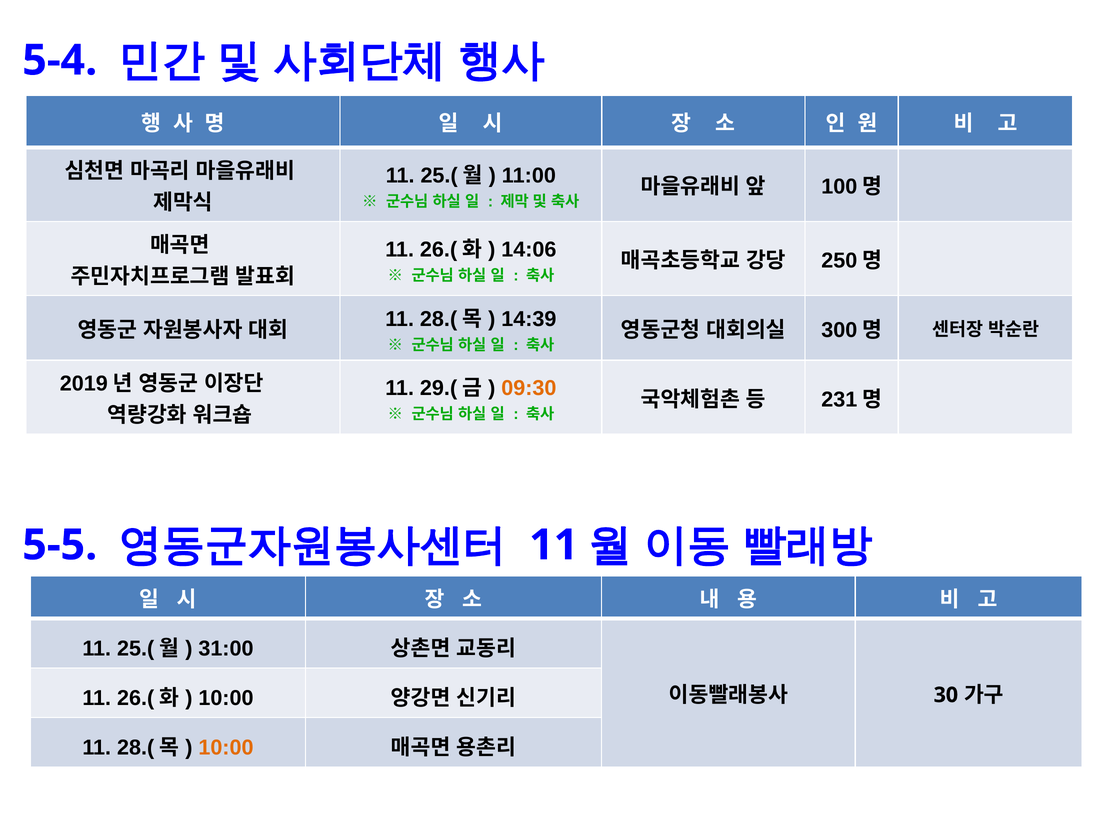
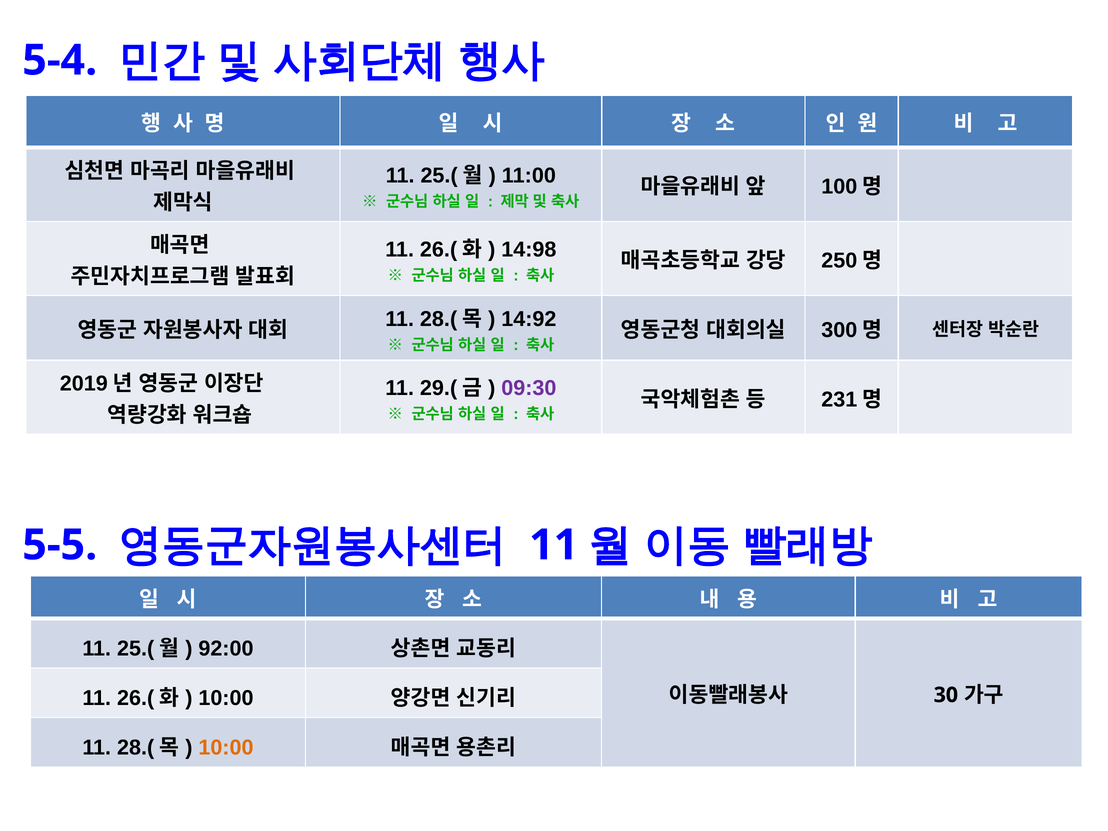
14:06: 14:06 -> 14:98 (529, 250)
14:39: 14:39 -> 14:92 (529, 319)
09:30 colour: orange -> purple (529, 388)
31:00: 31:00 -> 92:00 (226, 649)
